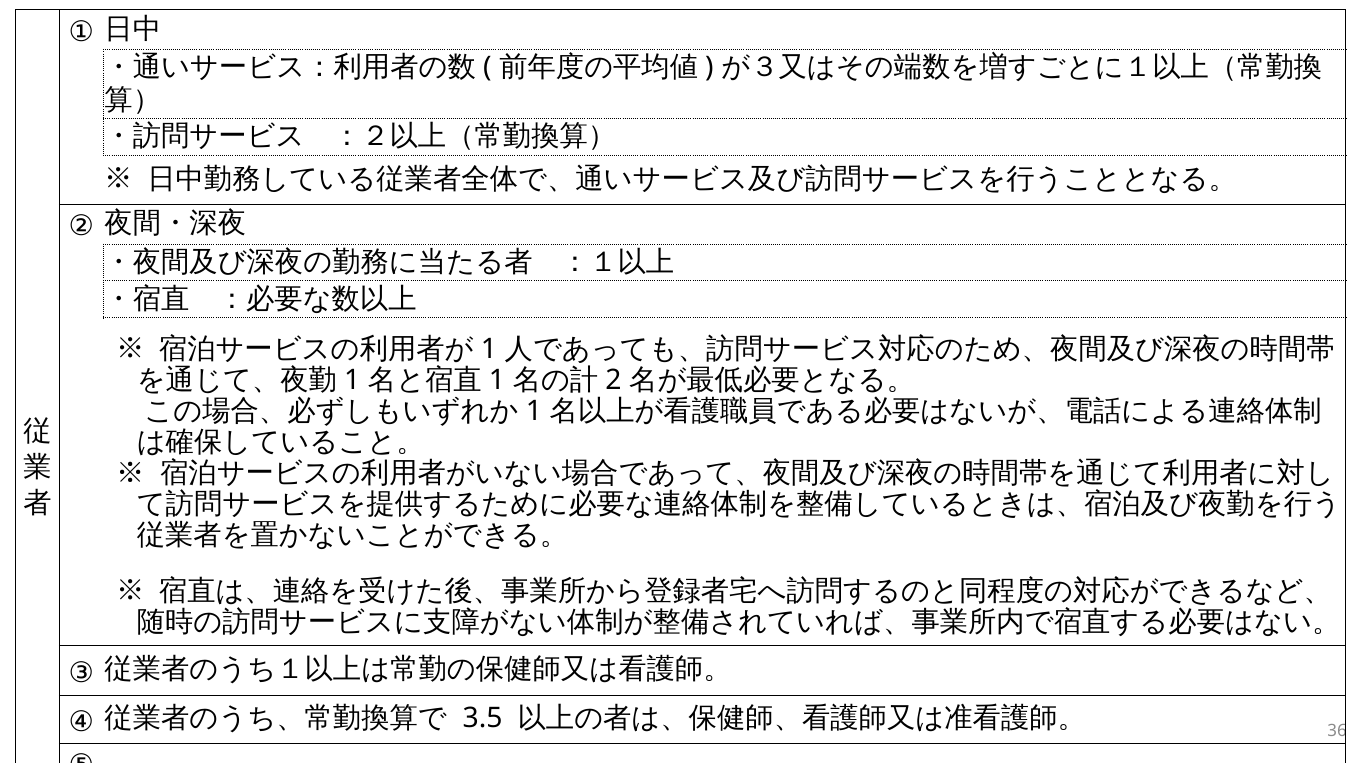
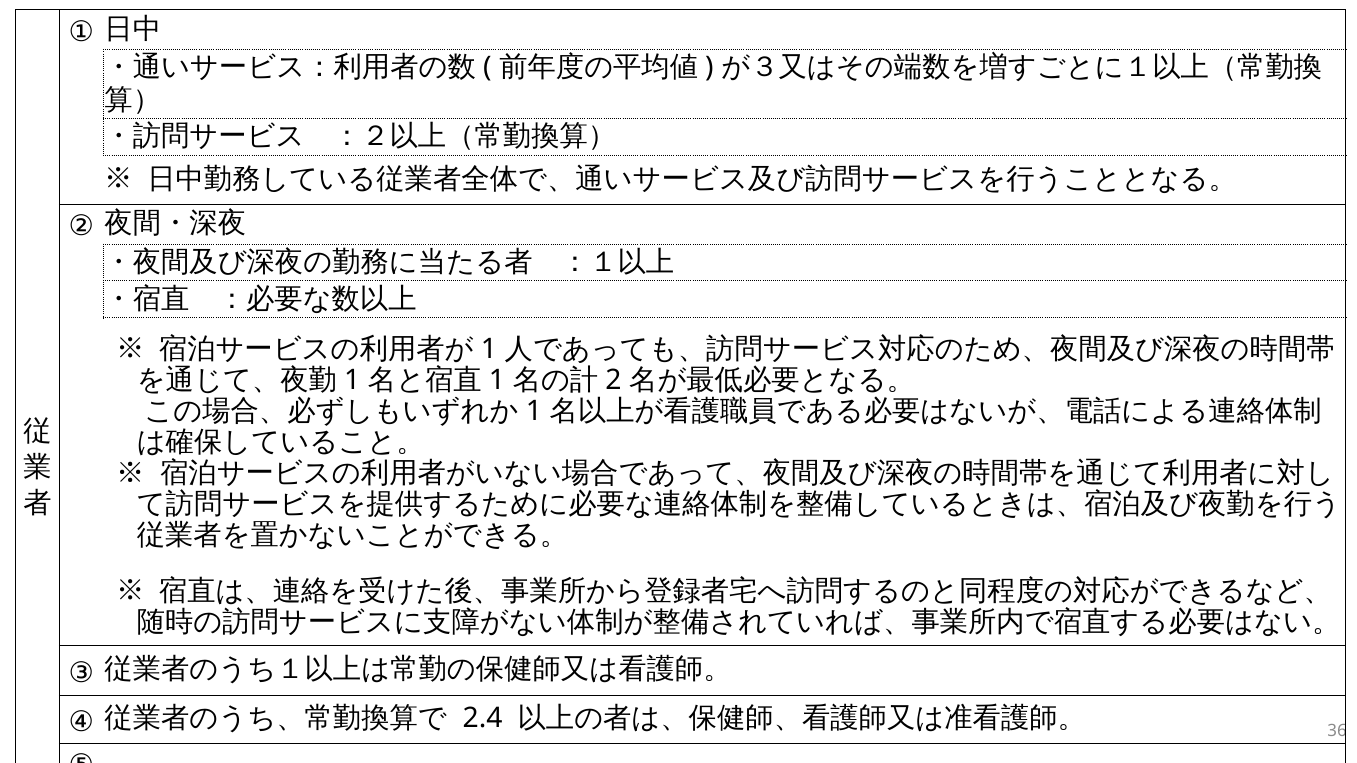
3.5: 3.5 -> 2.4 (483, 719)
